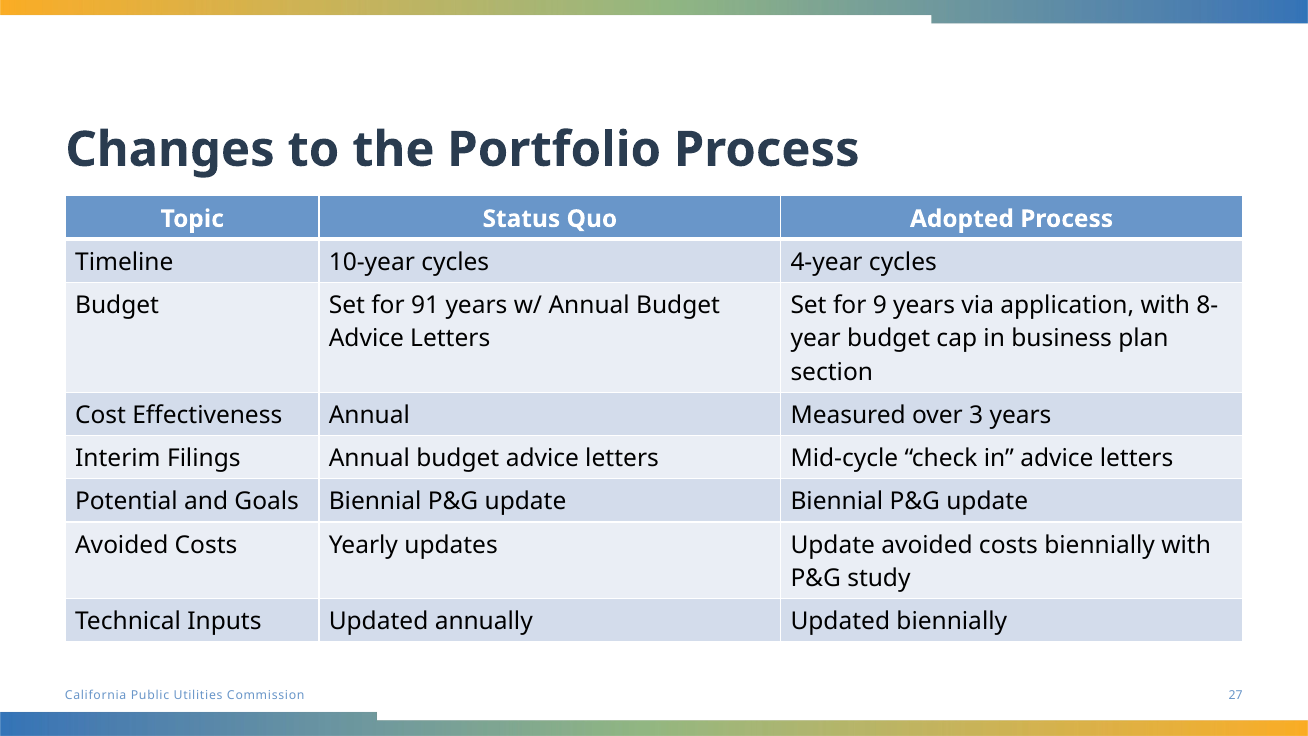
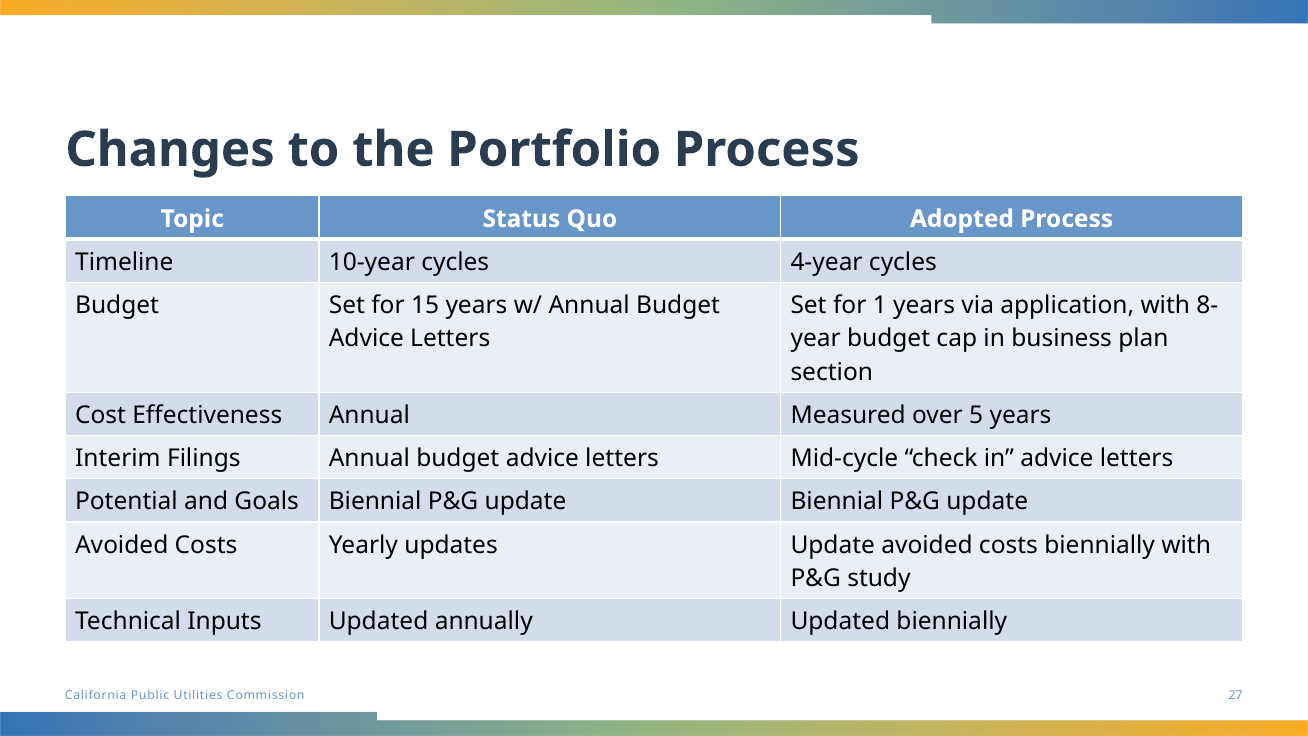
91: 91 -> 15 (425, 305)
9: 9 -> 1 (880, 305)
3: 3 -> 5 (976, 415)
